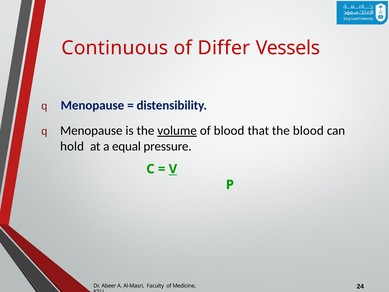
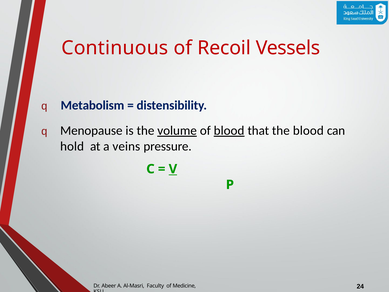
Differ: Differ -> Recoil (224, 48)
Menopause: Menopause -> Metabolism (92, 105)
blood underline: none -> present (229, 131)
equal: equal -> veins (126, 146)
